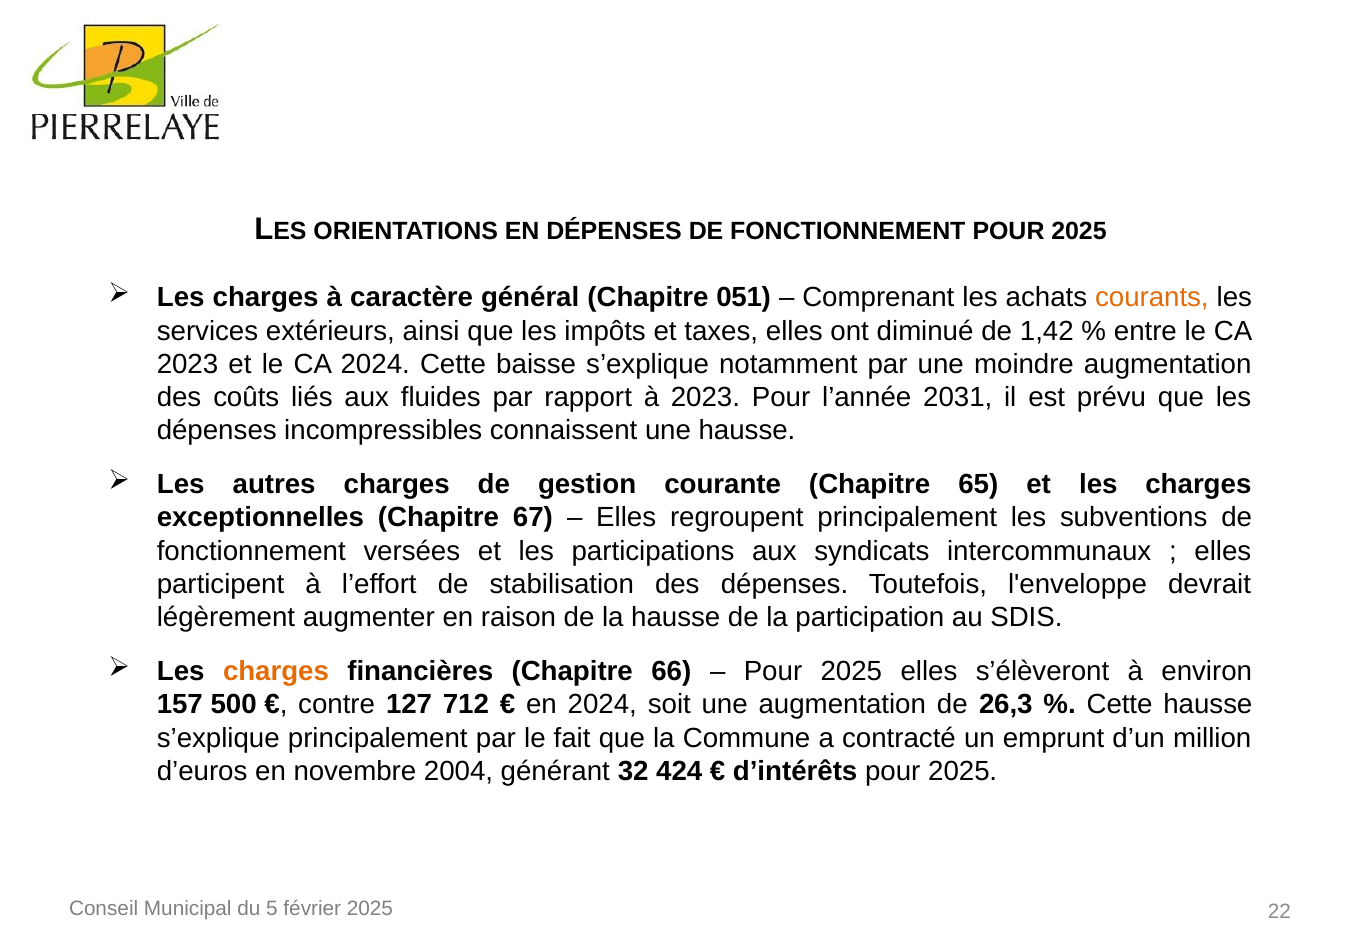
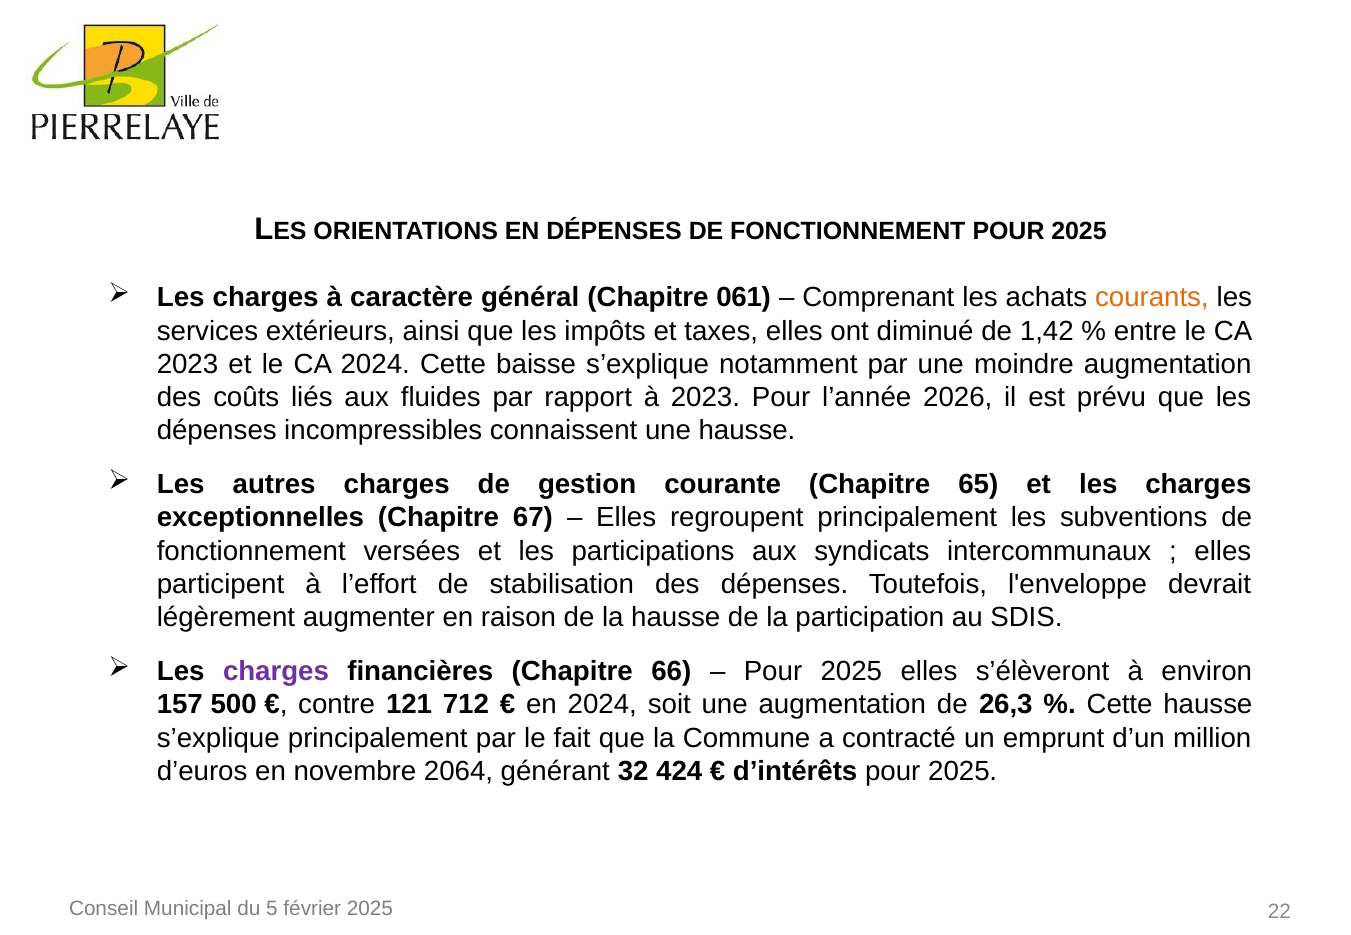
051: 051 -> 061 (744, 298)
2031: 2031 -> 2026 (958, 398)
charges colour: orange -> purple (276, 672)
127: 127 -> 121 (409, 705)
2004: 2004 -> 2064 (459, 771)
